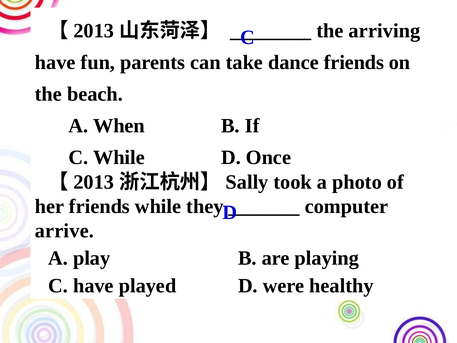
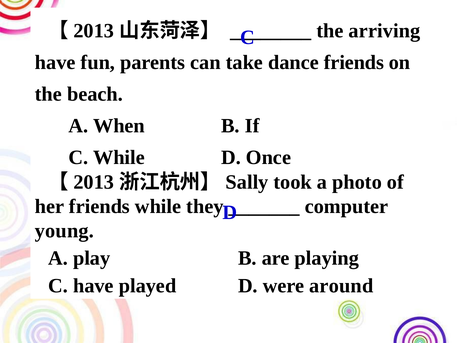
arrive: arrive -> young (64, 231)
healthy: healthy -> around (341, 285)
